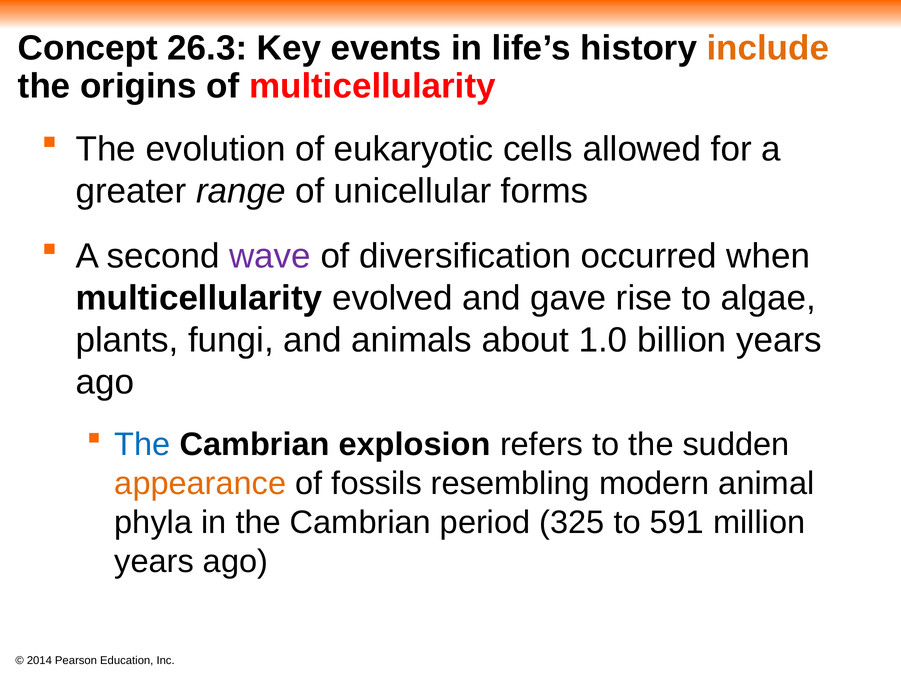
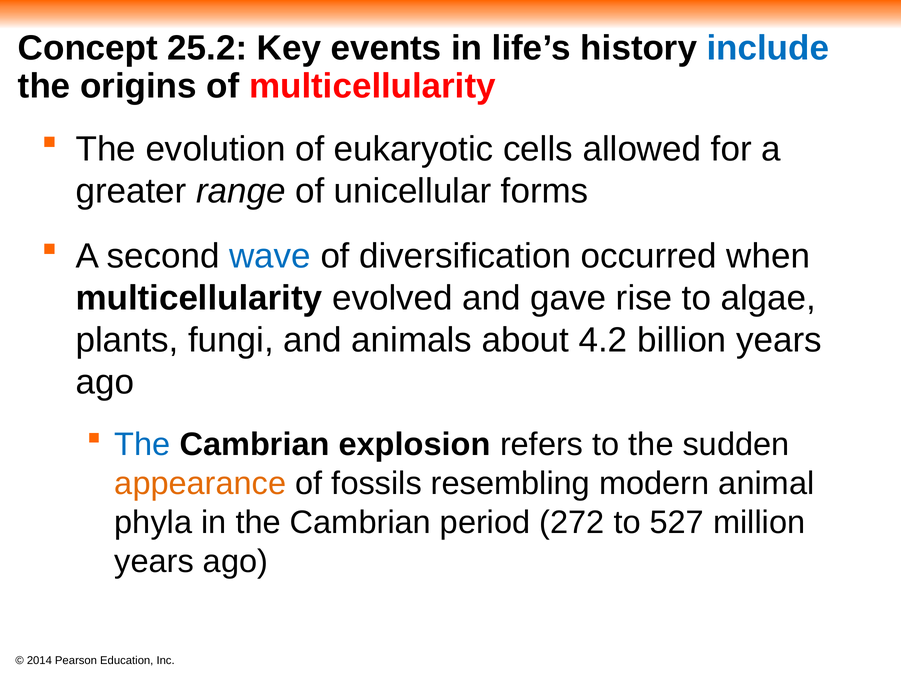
26.3: 26.3 -> 25.2 (207, 48)
include colour: orange -> blue (768, 48)
wave colour: purple -> blue (270, 256)
1.0: 1.0 -> 4.2 (603, 340)
325: 325 -> 272 (572, 522)
591: 591 -> 527 (677, 522)
